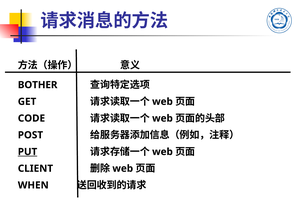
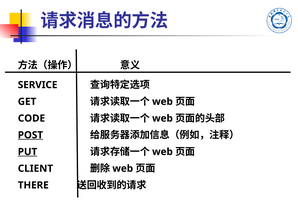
BOTHER: BOTHER -> SERVICE (38, 85)
POST underline: none -> present (30, 135)
WHEN: WHEN -> THERE (33, 185)
